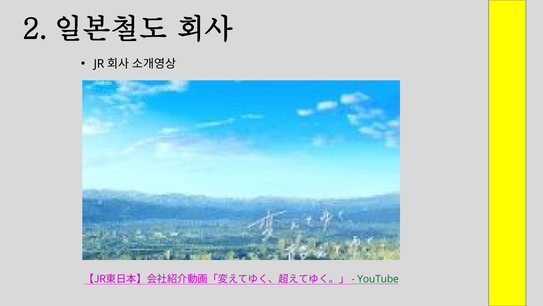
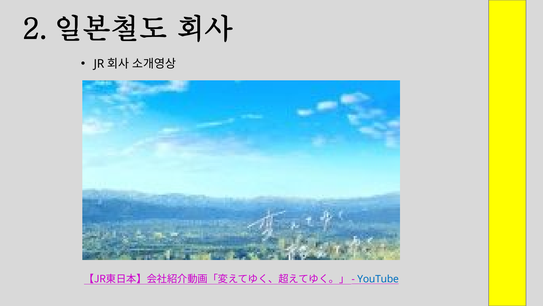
YouTube colour: green -> blue (378, 279)
